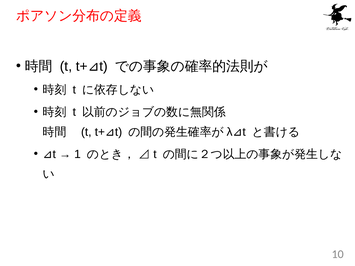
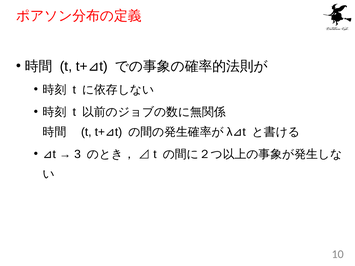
1: 1 -> 3 (78, 154)
